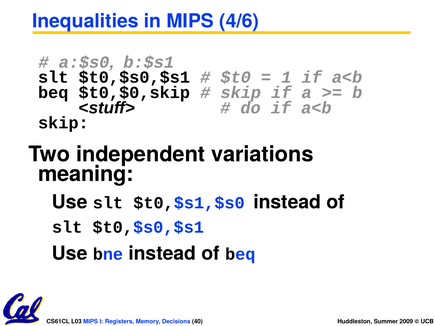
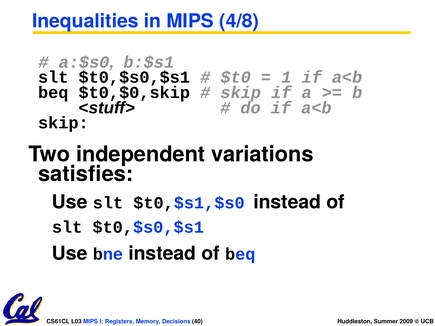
4/6: 4/6 -> 4/8 (239, 21)
meaning: meaning -> satisfies (86, 174)
